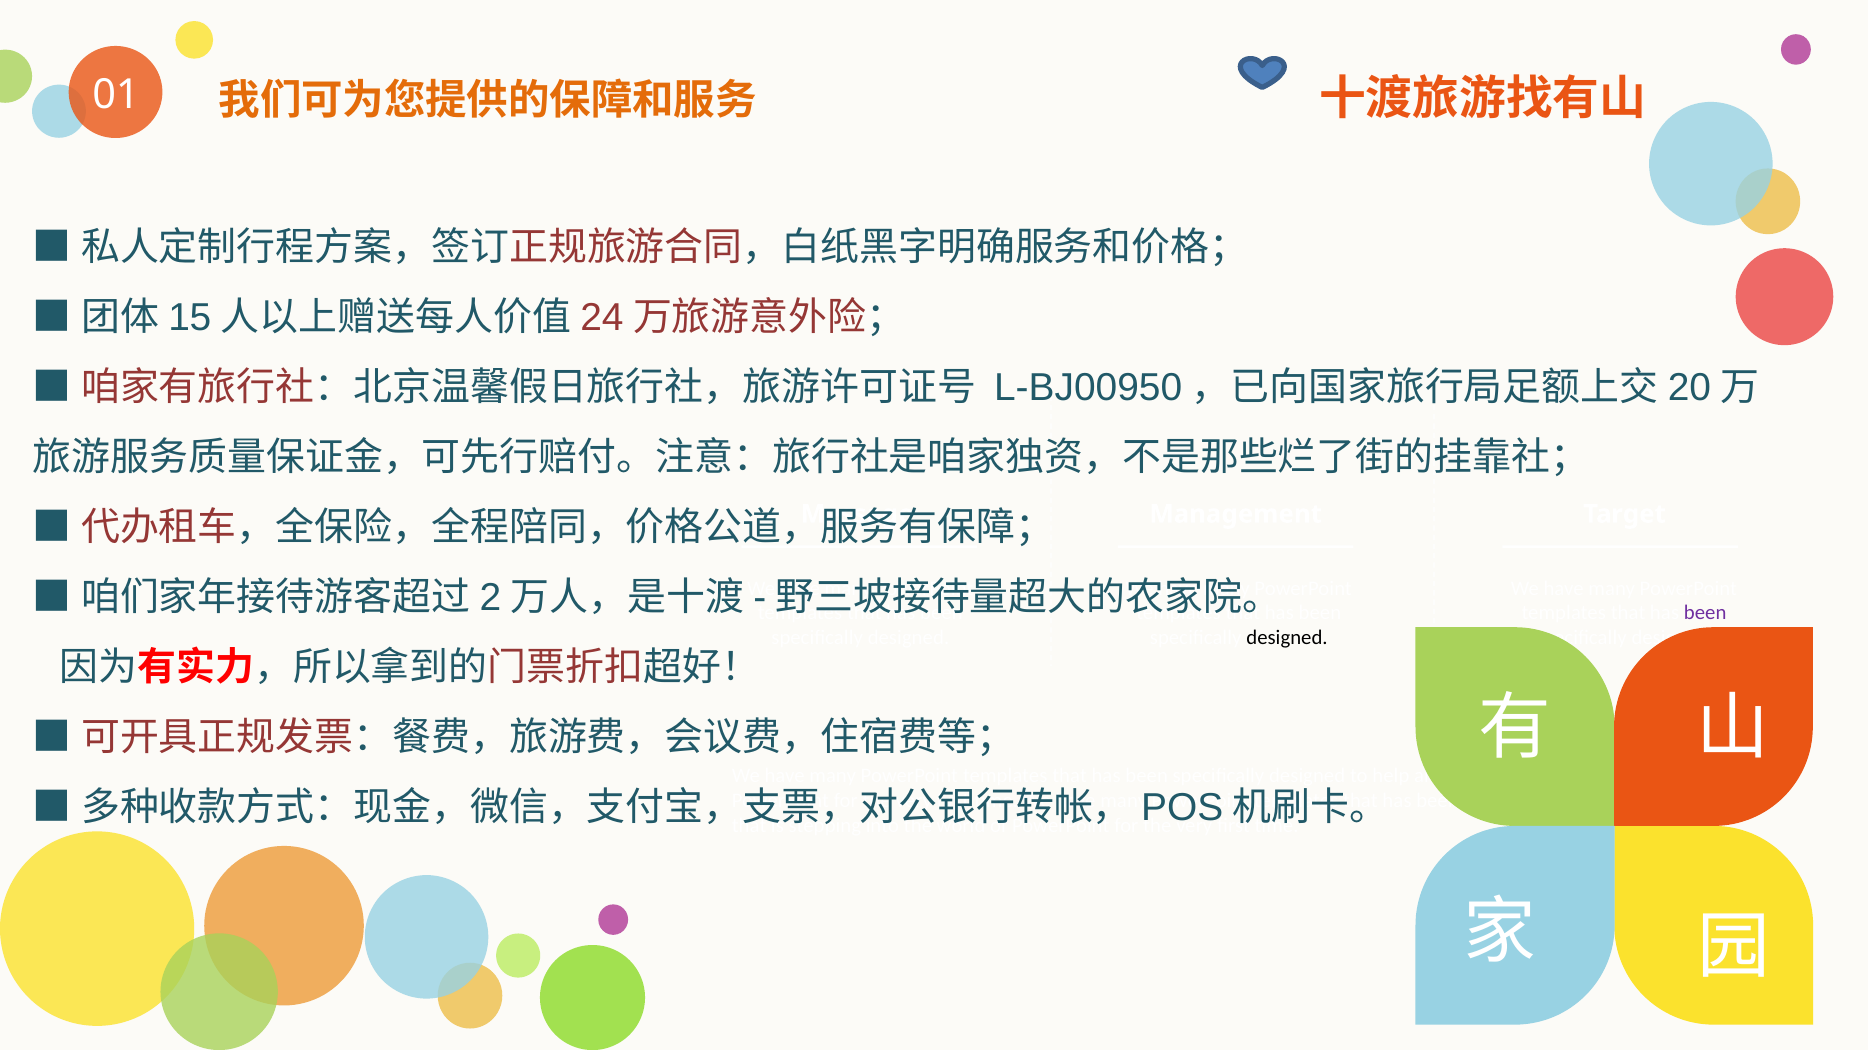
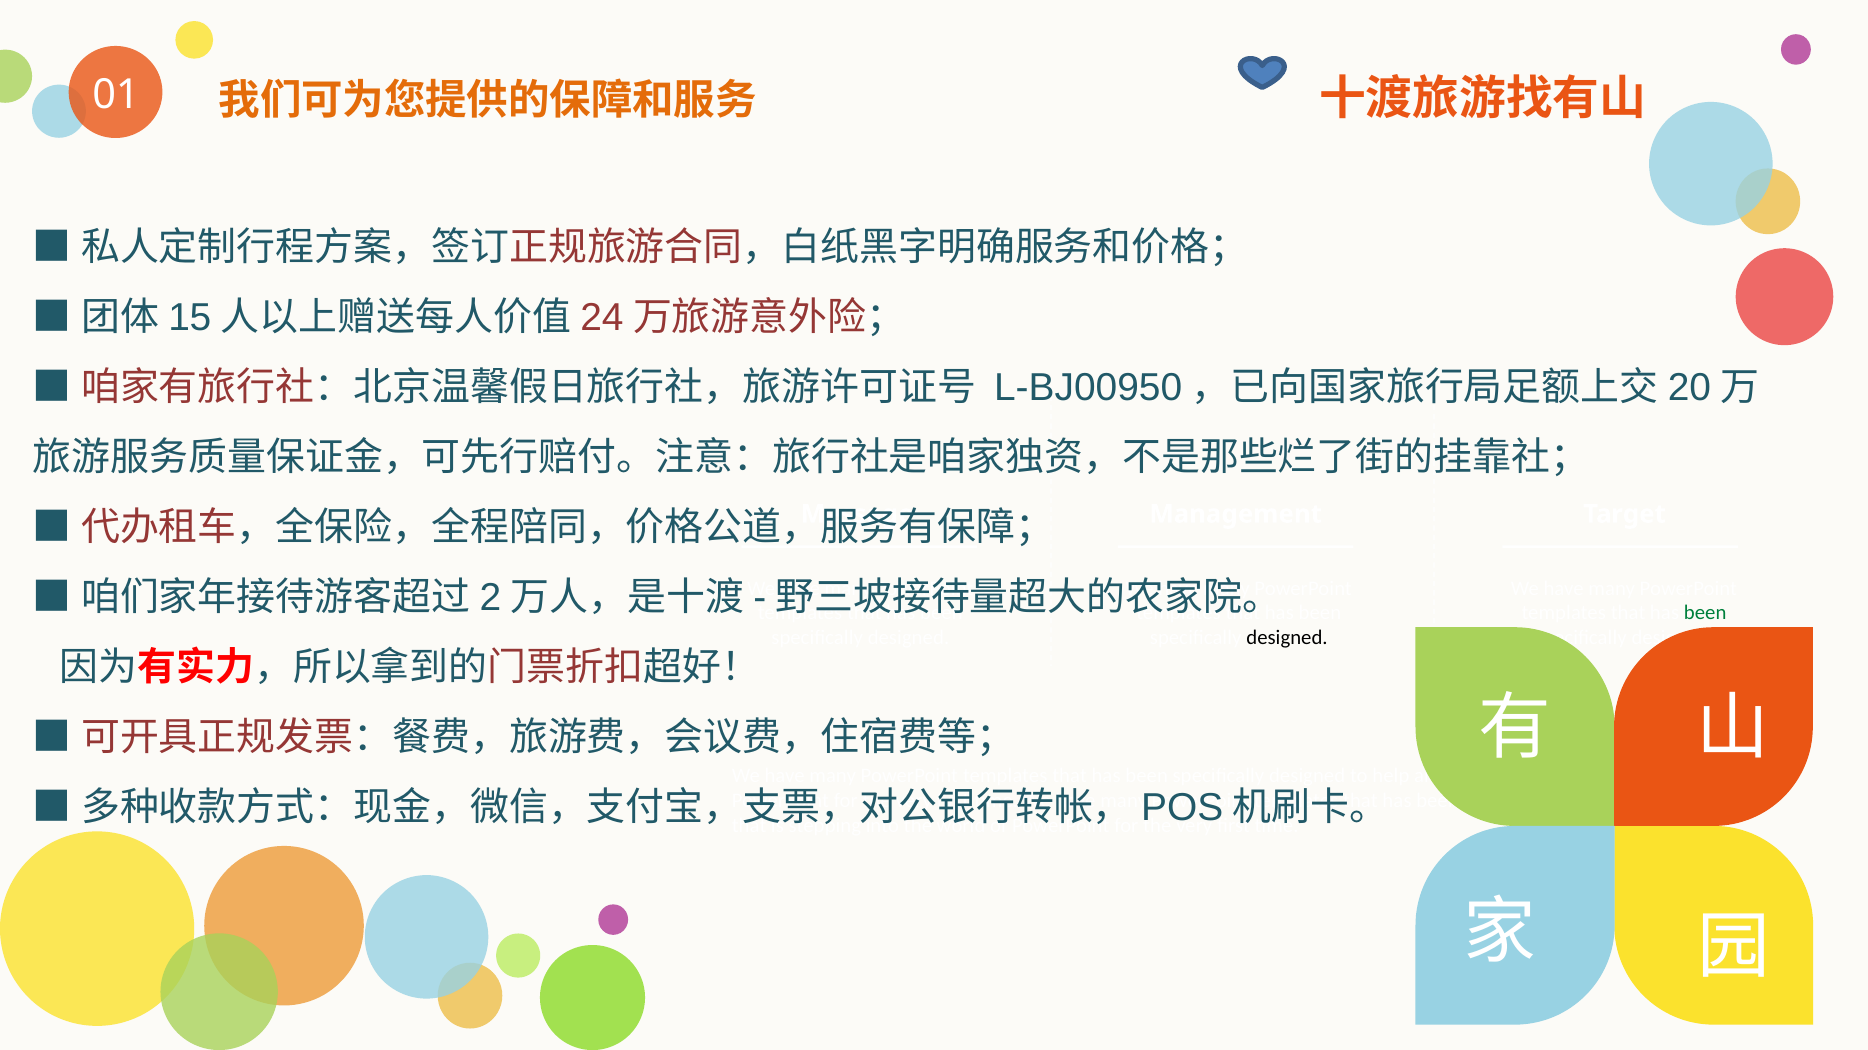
been colour: purple -> green (1705, 613)
